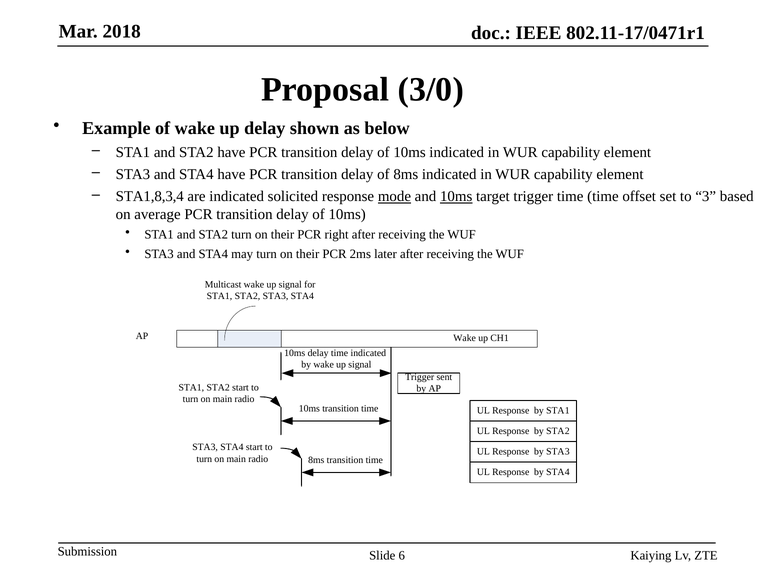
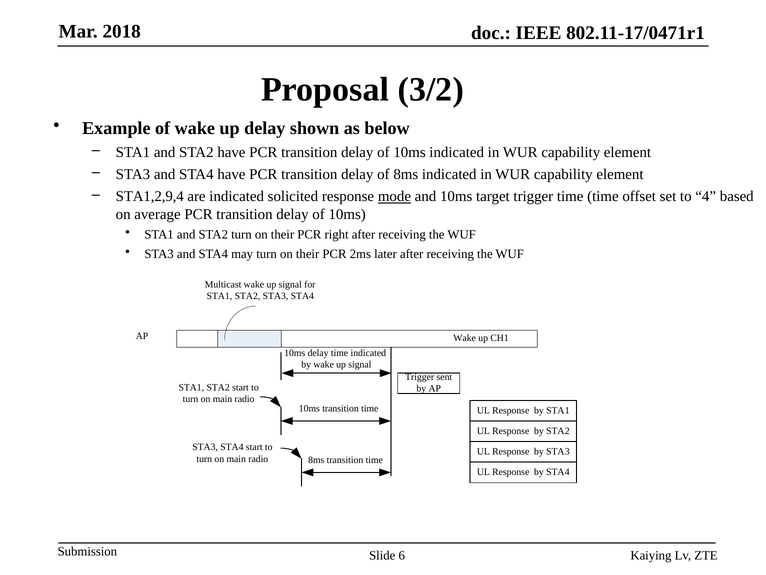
3/0: 3/0 -> 3/2 (431, 89)
STA1,8,3,4: STA1,8,3,4 -> STA1,2,9,4 (150, 196)
10ms underline: present -> none (456, 196)
3: 3 -> 4 (706, 196)
